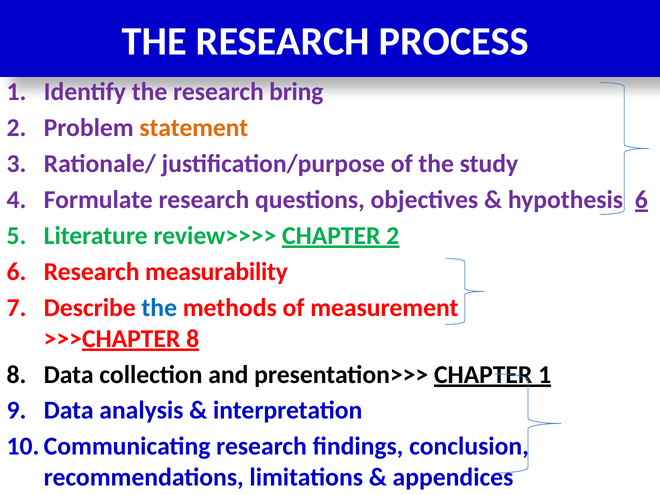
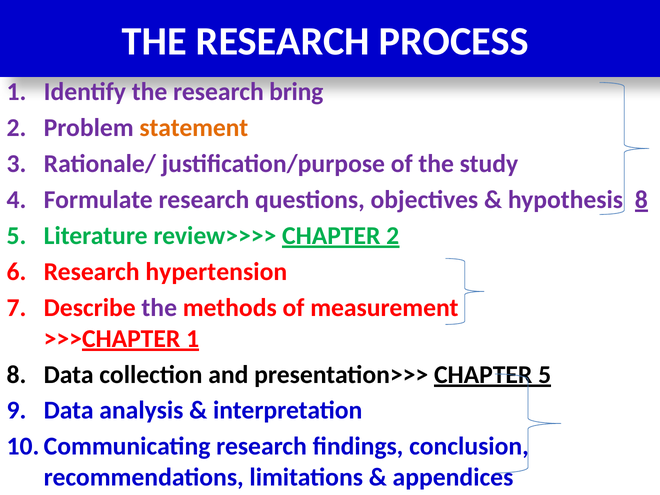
hypothesis 6: 6 -> 8 (641, 200)
measurability: measurability -> hypertension (216, 272)
the colour: blue -> purple (159, 308)
>>>CHAPTER 8: 8 -> 1 (193, 339)
CHAPTER 1: 1 -> 5 (545, 375)
